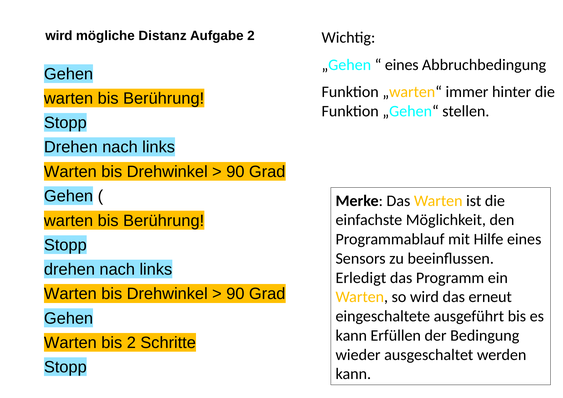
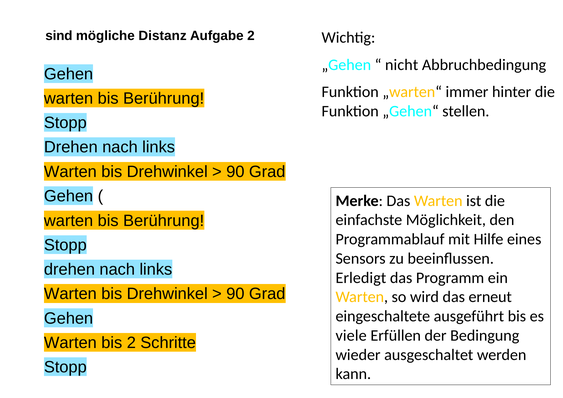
wird: wird -> sind (59, 36)
eines: eines -> nicht (402, 65)
kann: kann -> viele (351, 336)
